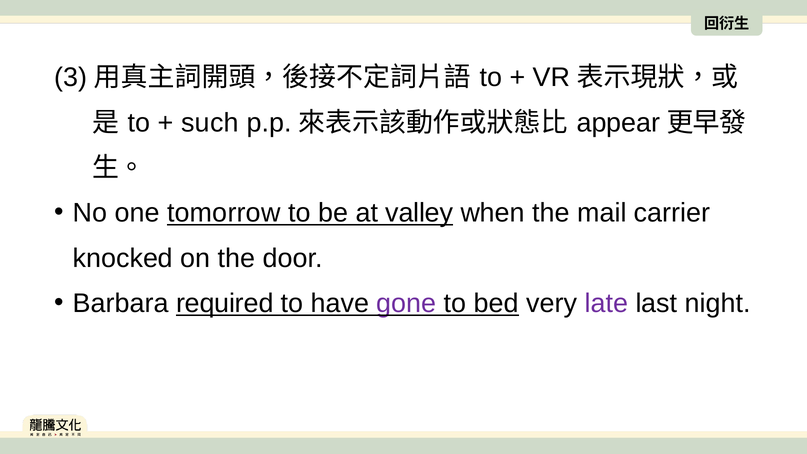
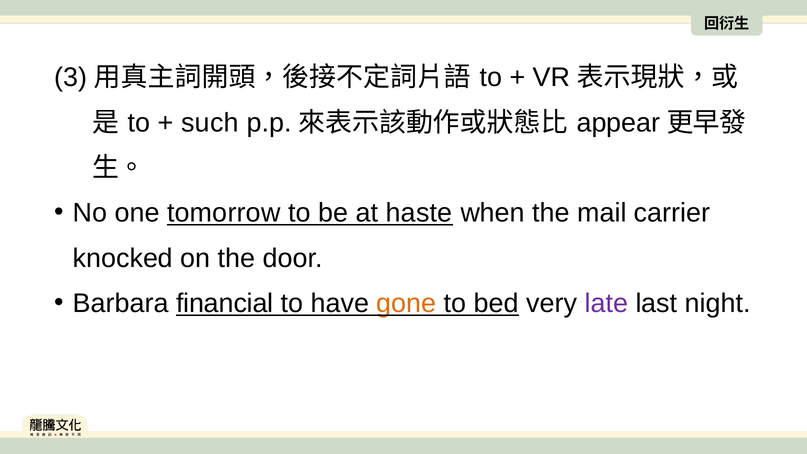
valley: valley -> haste (419, 213)
required: required -> financial (225, 303)
gone colour: purple -> orange (406, 303)
